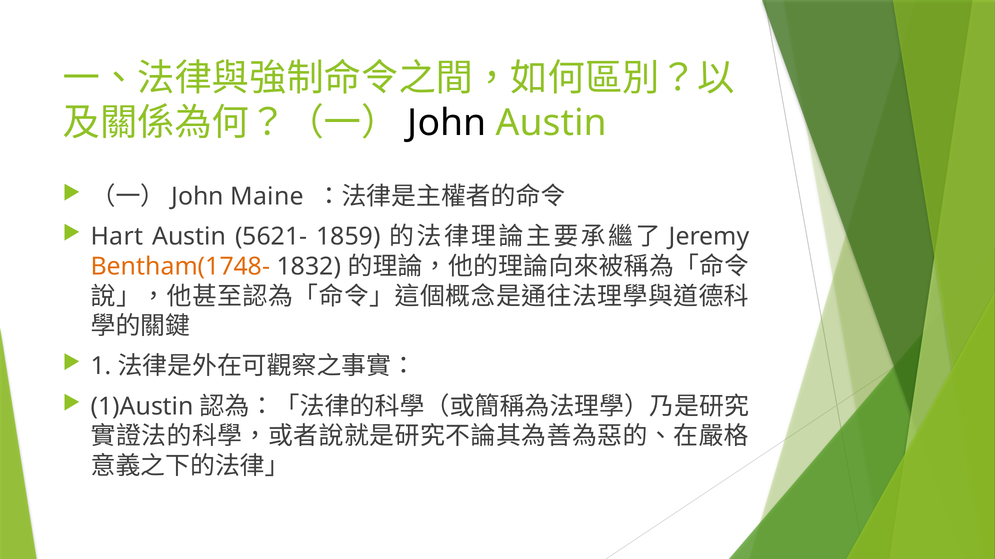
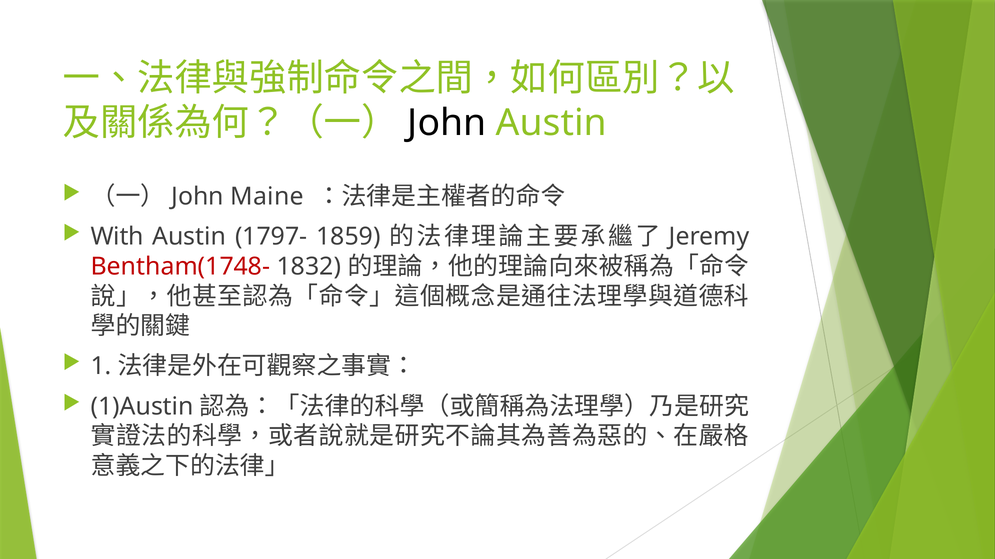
Hart: Hart -> With (117, 237)
5621-: 5621- -> 1797- (271, 237)
Bentham(1748- colour: orange -> red (180, 267)
